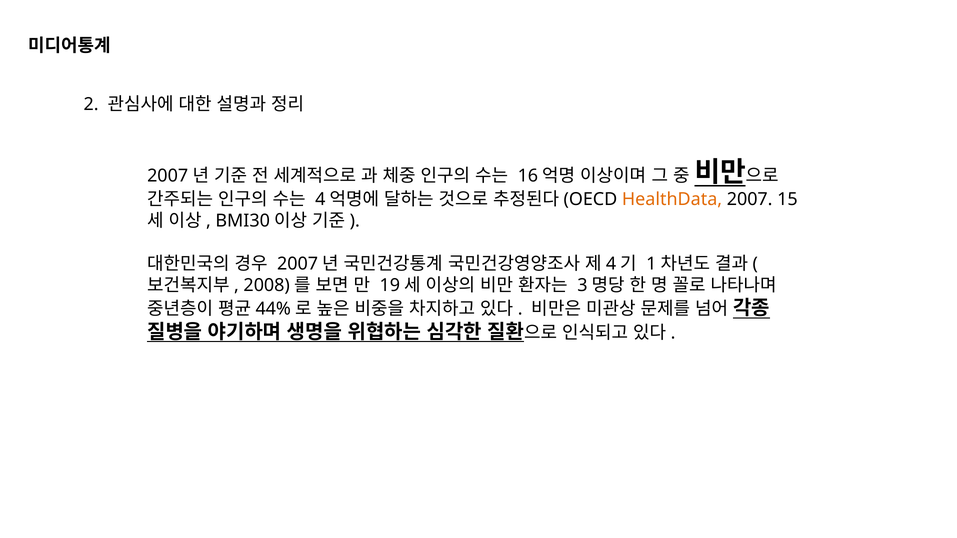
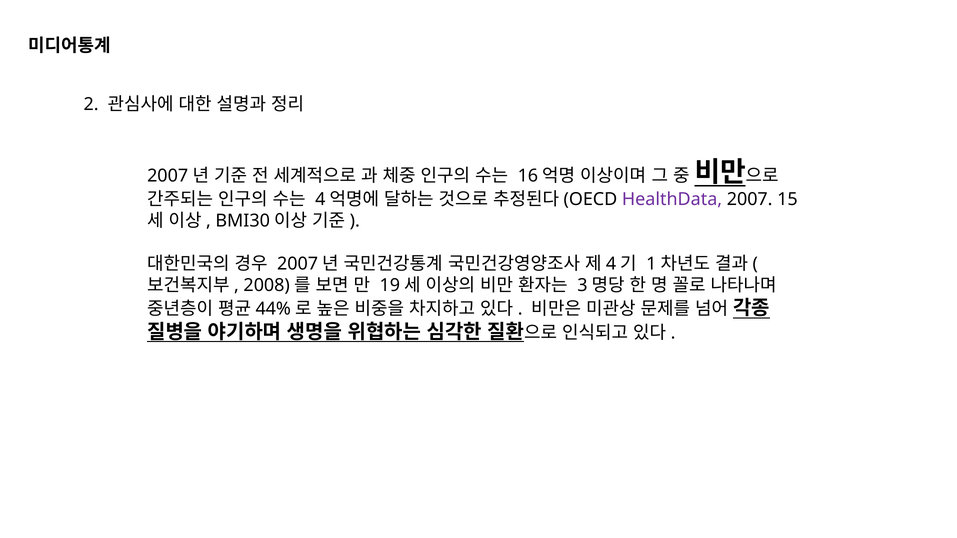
HealthData colour: orange -> purple (672, 199)
